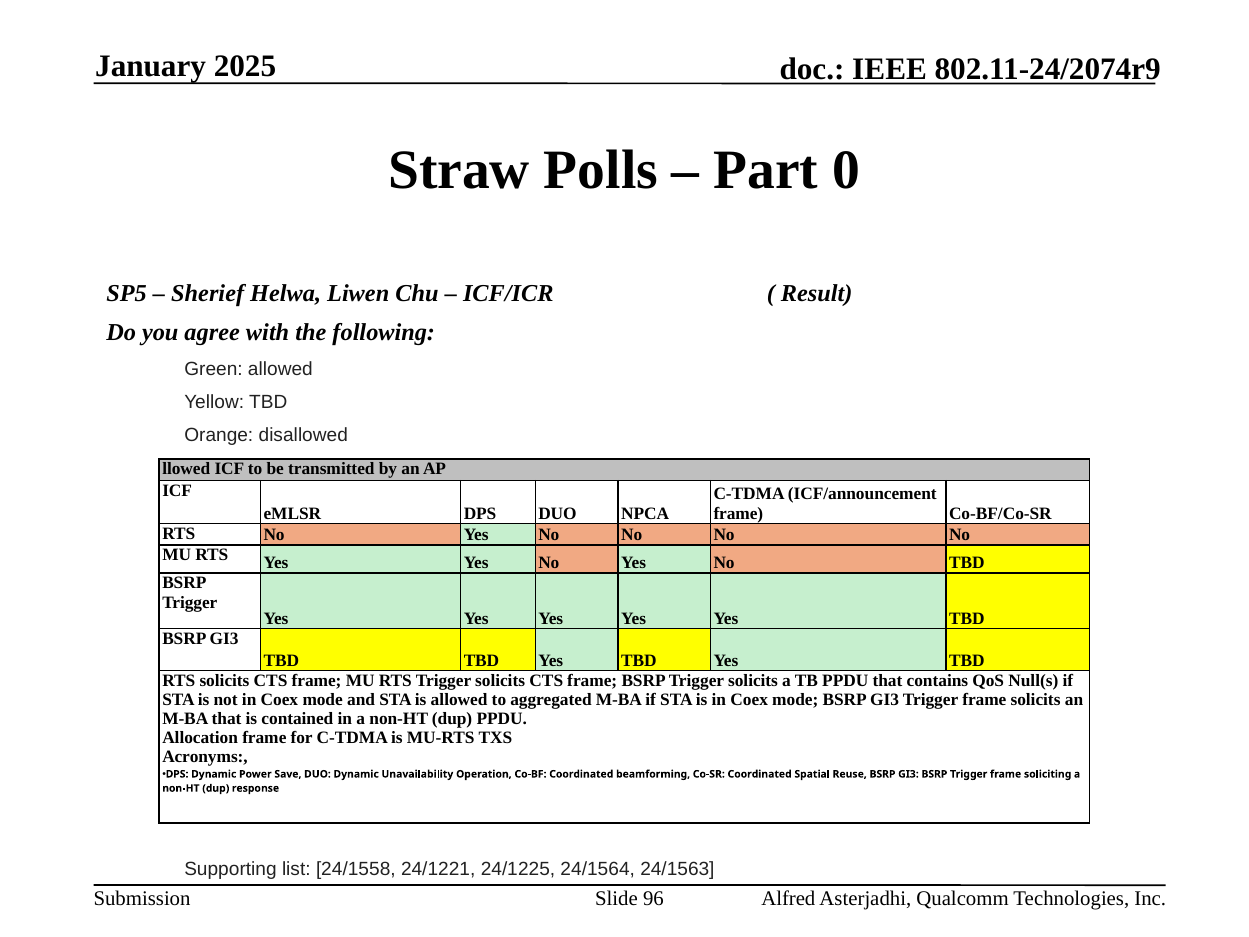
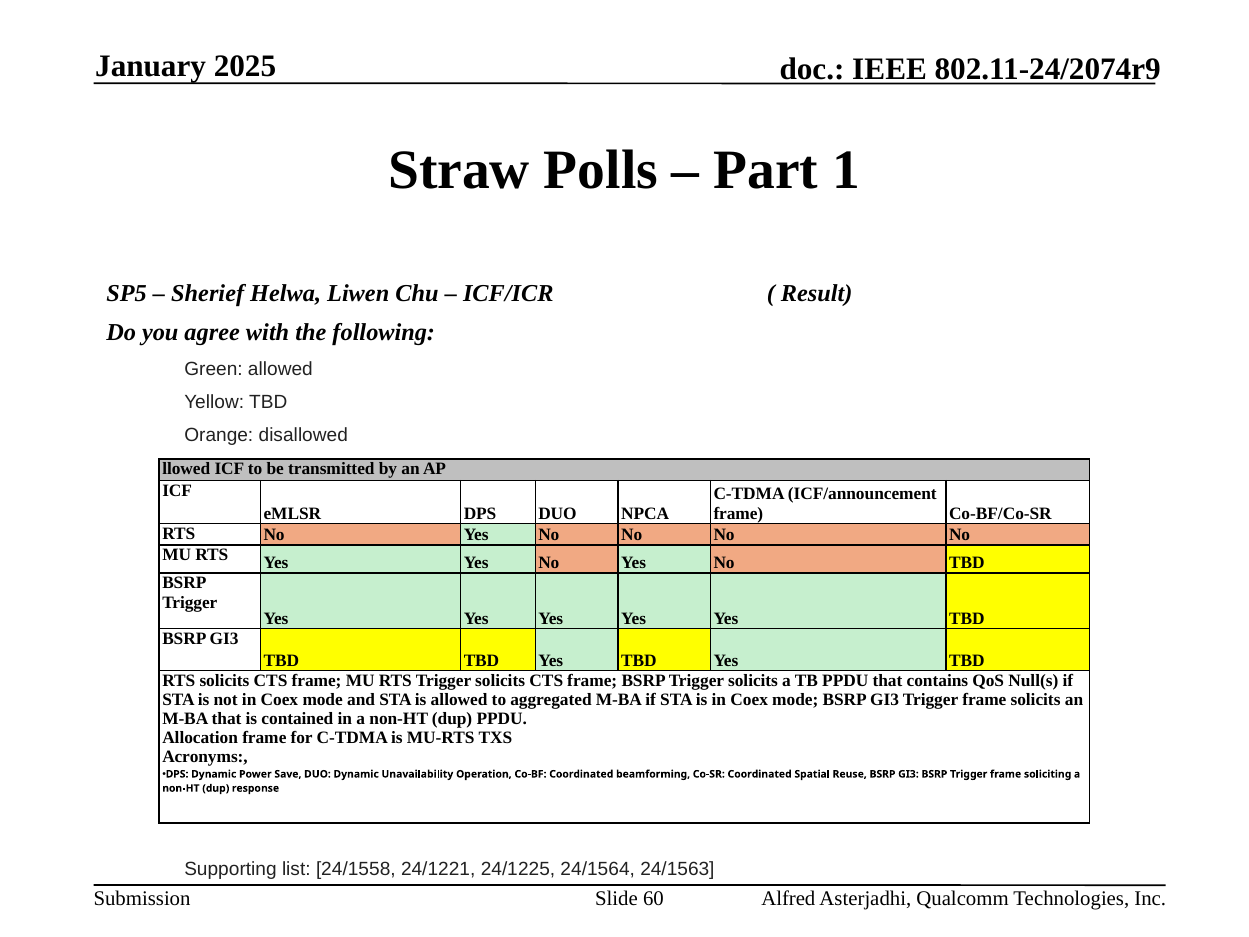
0: 0 -> 1 (846, 170)
96: 96 -> 60 (653, 898)
